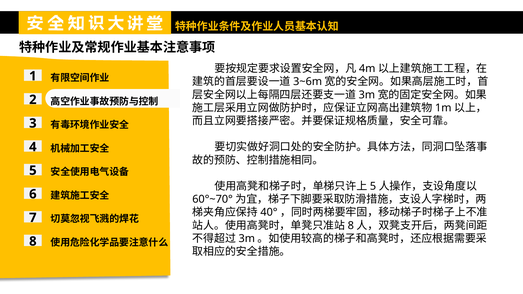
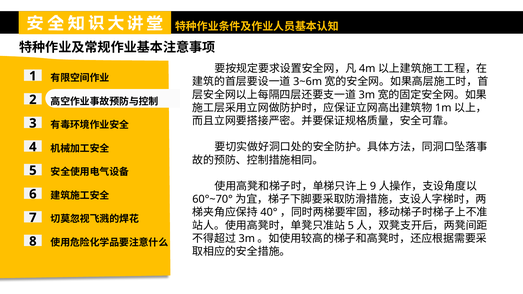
5: 5 -> 9 (373, 186)
8: 8 -> 5 (351, 226)
